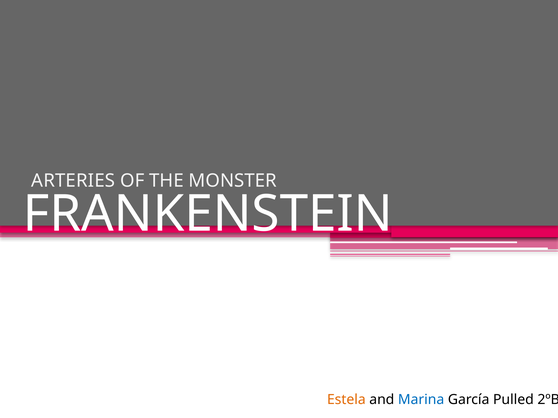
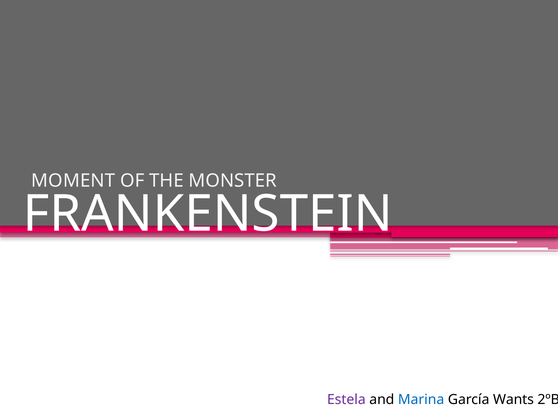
ARTERIES: ARTERIES -> MOMENT (73, 181)
Estela colour: orange -> purple (346, 400)
Pulled: Pulled -> Wants (513, 400)
